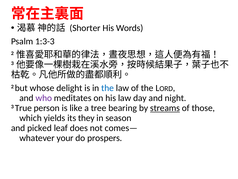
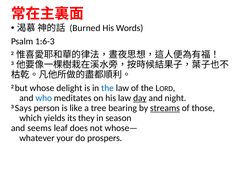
Shorter: Shorter -> Burned (85, 28)
1:3-3: 1:3-3 -> 1:6-3 (45, 41)
who colour: purple -> blue (44, 98)
day underline: none -> present (140, 98)
True: True -> Says (23, 108)
picked: picked -> seems (39, 128)
comes—: comes— -> whose— (121, 128)
